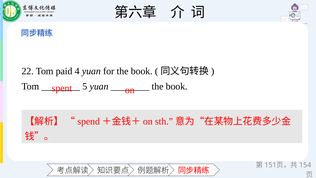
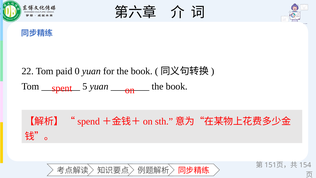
4: 4 -> 0 (77, 71)
